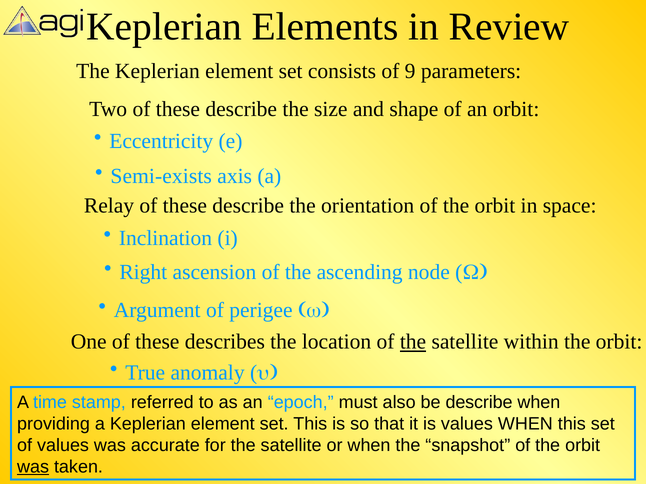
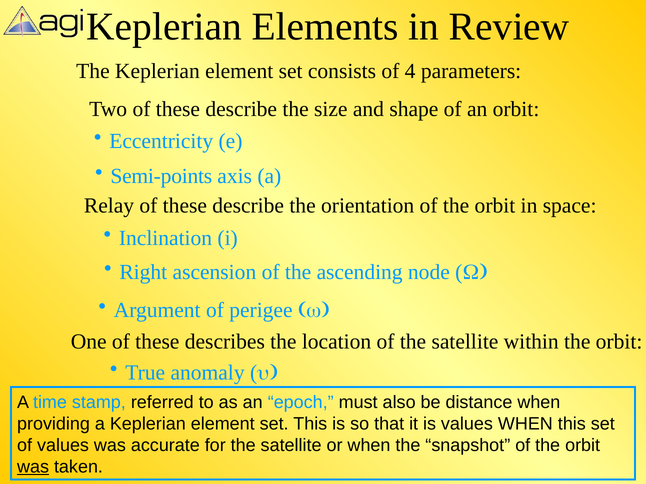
9: 9 -> 4 (410, 71)
Semi-exists: Semi-exists -> Semi-points (161, 176)
the underline: present -> none (413, 342)
be describe: describe -> distance (479, 403)
